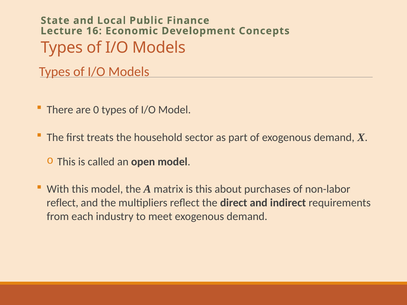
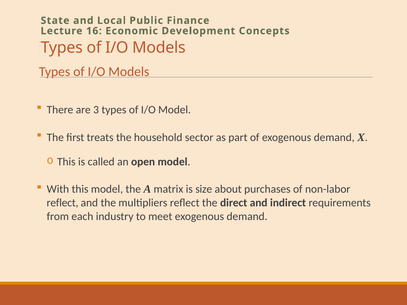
0: 0 -> 3 (96, 110)
is this: this -> size (204, 189)
